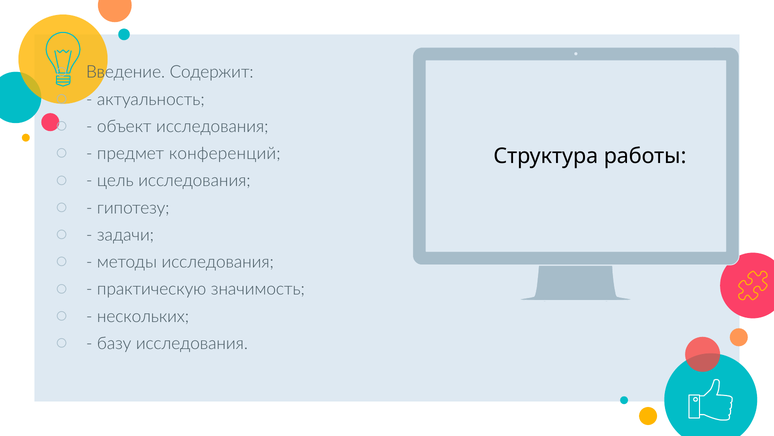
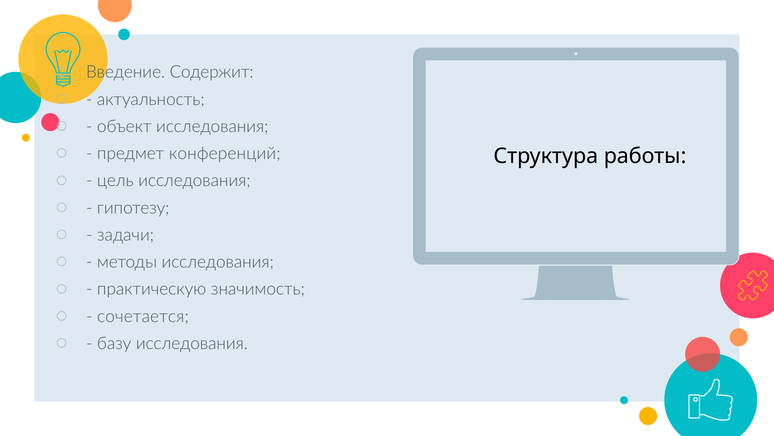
нескольких: нескольких -> сочетается (143, 316)
